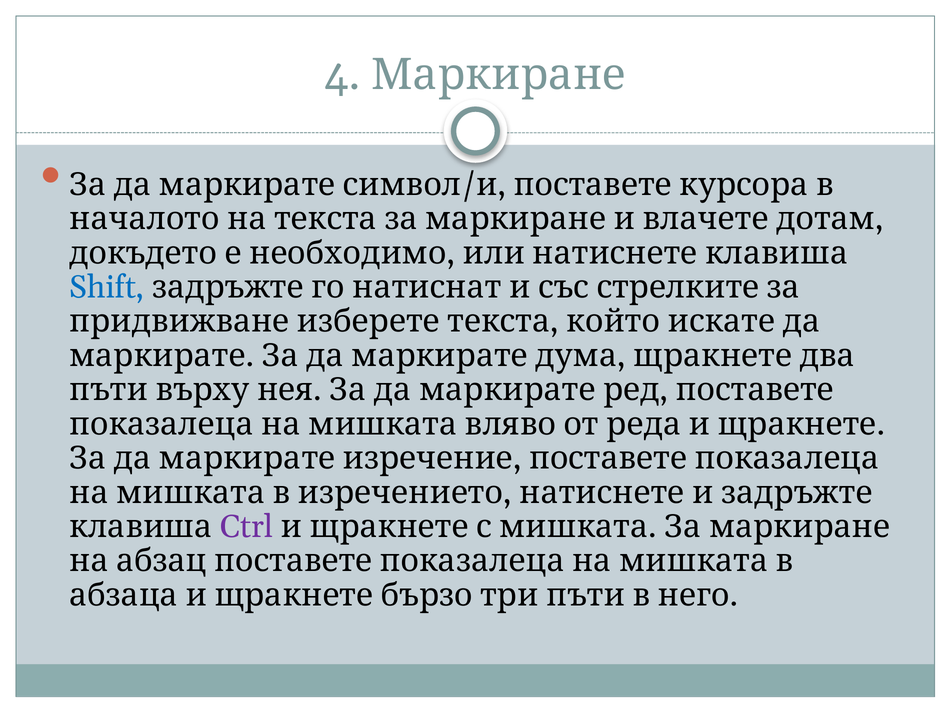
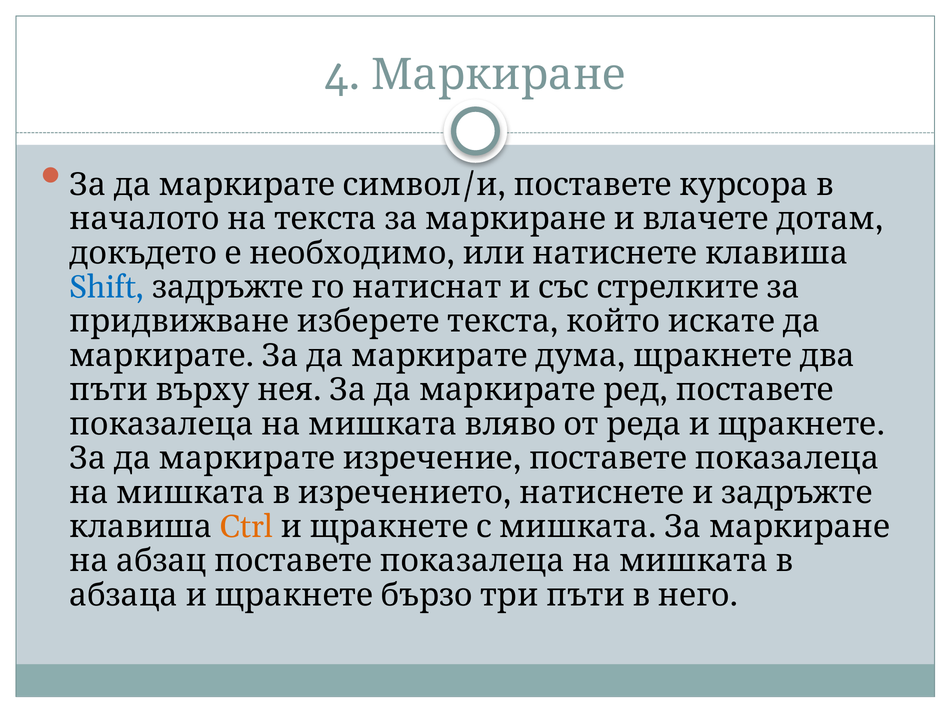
Ctrl colour: purple -> orange (247, 527)
